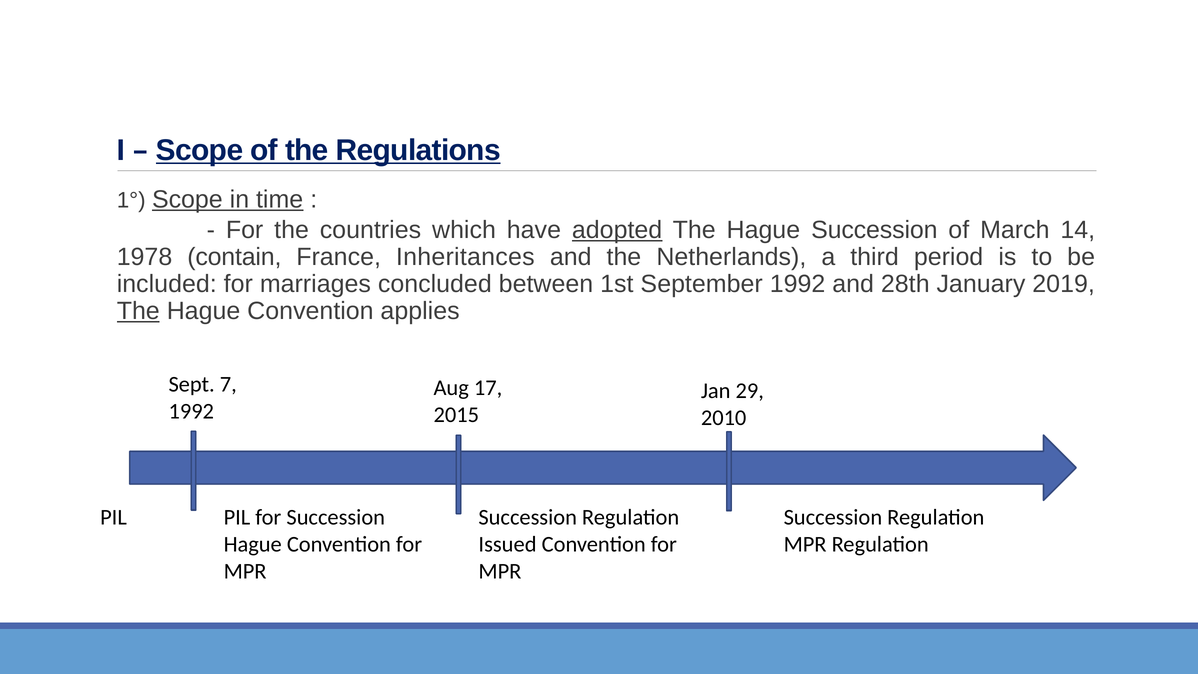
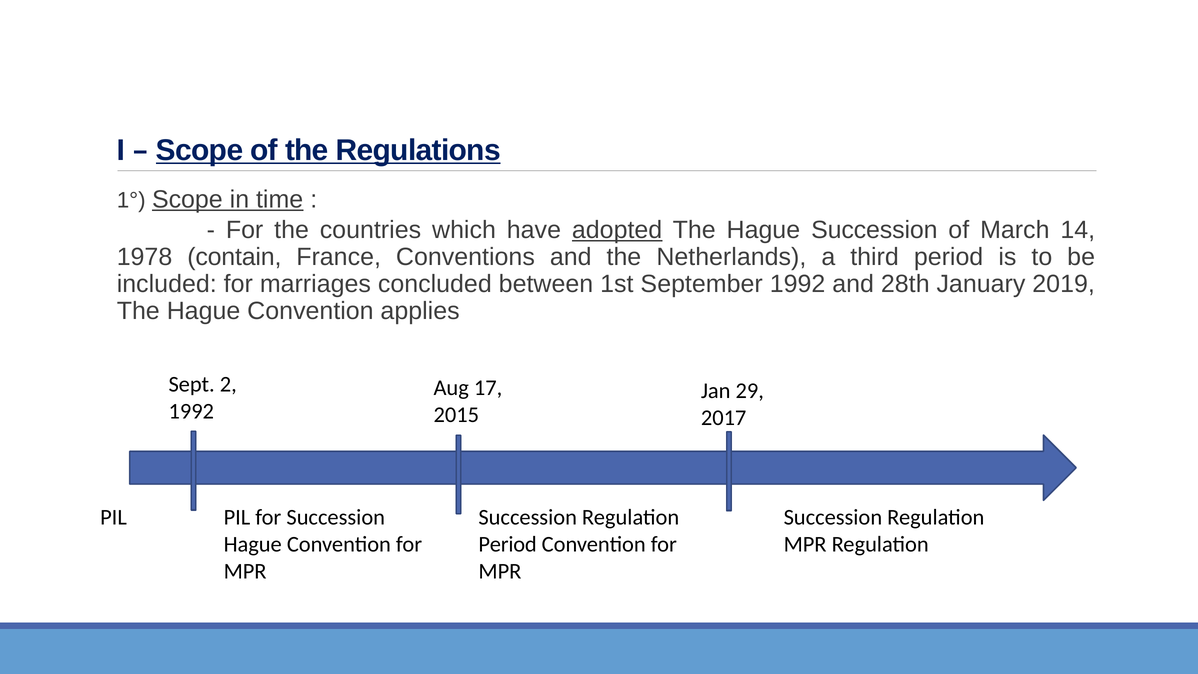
Inheritances: Inheritances -> Conventions (465, 257)
The underline: present -> none (138, 311)
7: 7 -> 2 (228, 384)
2010: 2010 -> 2017 (724, 418)
Issued: Issued -> Period (508, 544)
